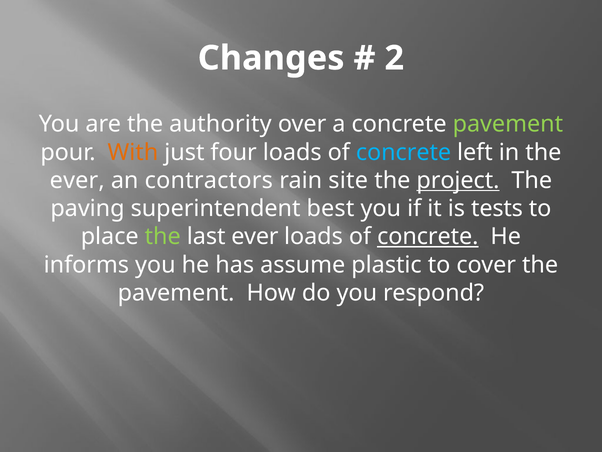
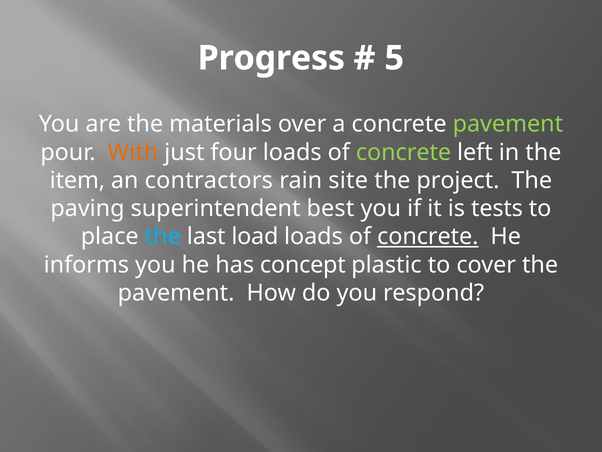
Changes: Changes -> Progress (271, 58)
2: 2 -> 5 (394, 58)
authority: authority -> materials (221, 124)
concrete colour: light blue -> light green (404, 152)
ever: ever -> item (77, 180)
project underline: present -> none (458, 180)
the colour: light green -> light blue (163, 236)
last ever: ever -> load (255, 236)
assume: assume -> concept (303, 265)
